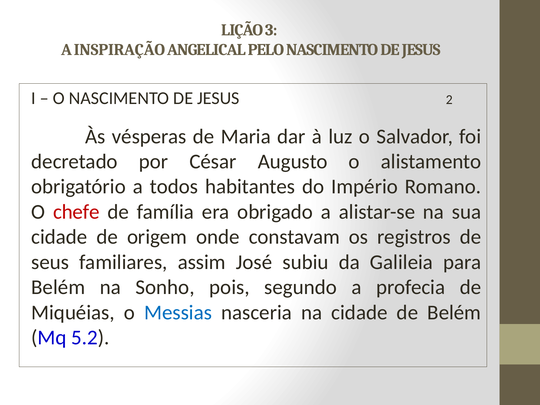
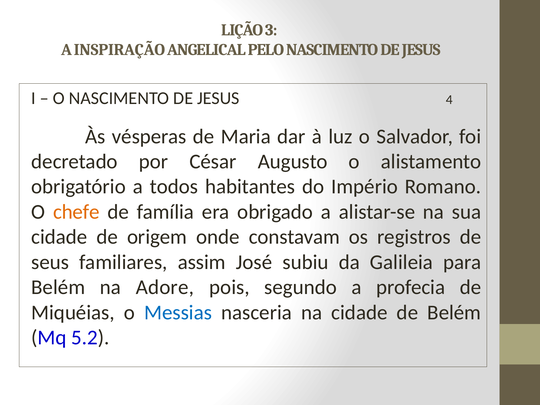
2: 2 -> 4 (449, 100)
chefe colour: red -> orange (76, 212)
Sonho: Sonho -> Adore (165, 287)
